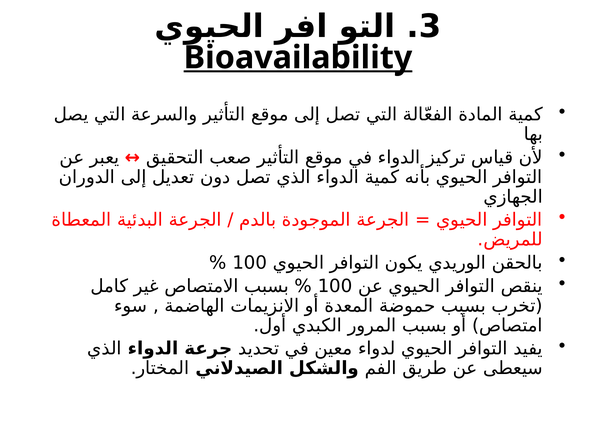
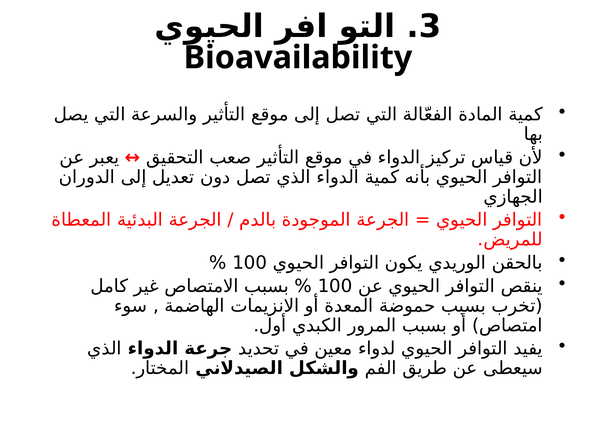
Bioavailability underline: present -> none (298, 58)
